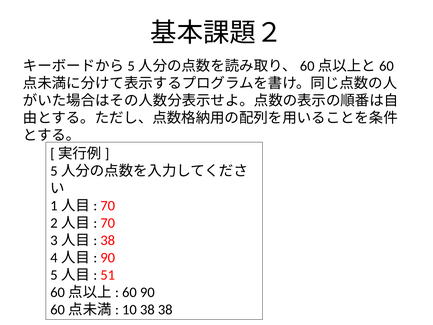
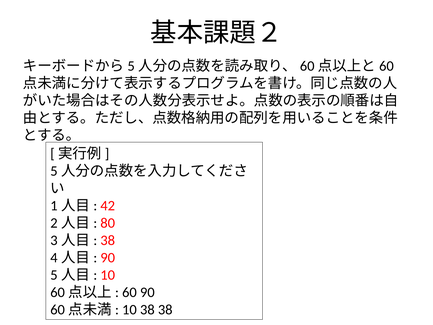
70: 70 -> 42 (108, 206)
70: 70 -> 80 (108, 223)
51: 51 -> 10 (108, 275)
